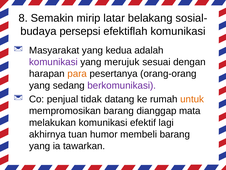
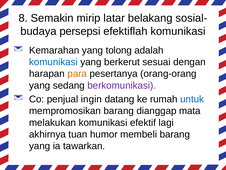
Masyarakat: Masyarakat -> Kemarahan (54, 50)
kedua: kedua -> tolong (119, 50)
komunikasi colour: purple -> blue (53, 62)
merujuk: merujuk -> berkerut (122, 62)
tidak: tidak -> ingin (91, 99)
untuk colour: orange -> blue (192, 99)
